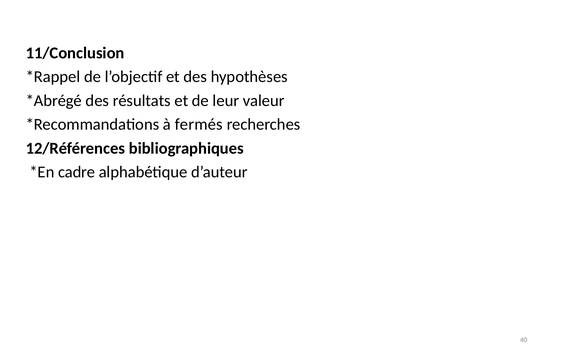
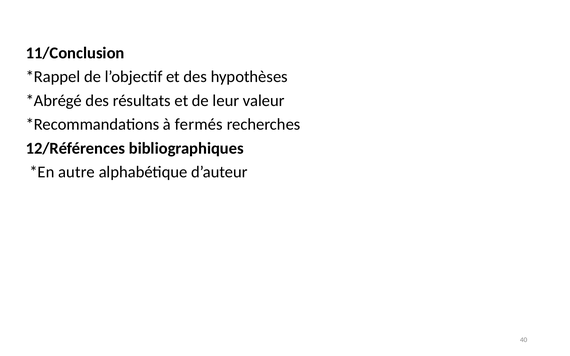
cadre: cadre -> autre (76, 172)
